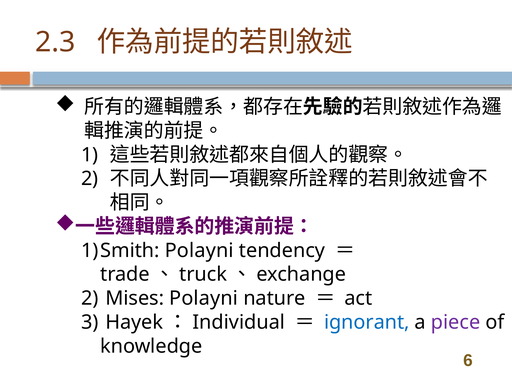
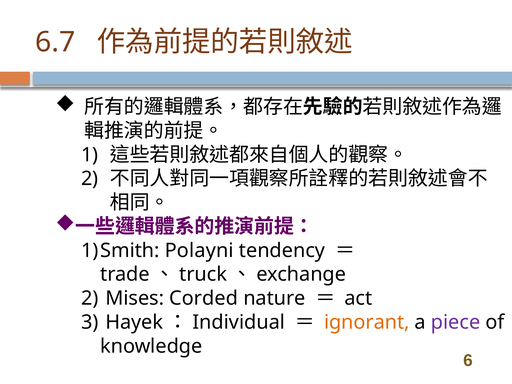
2.3: 2.3 -> 6.7 (55, 42)
Mises Polayni: Polayni -> Corded (204, 298)
ignorant colour: blue -> orange (367, 322)
